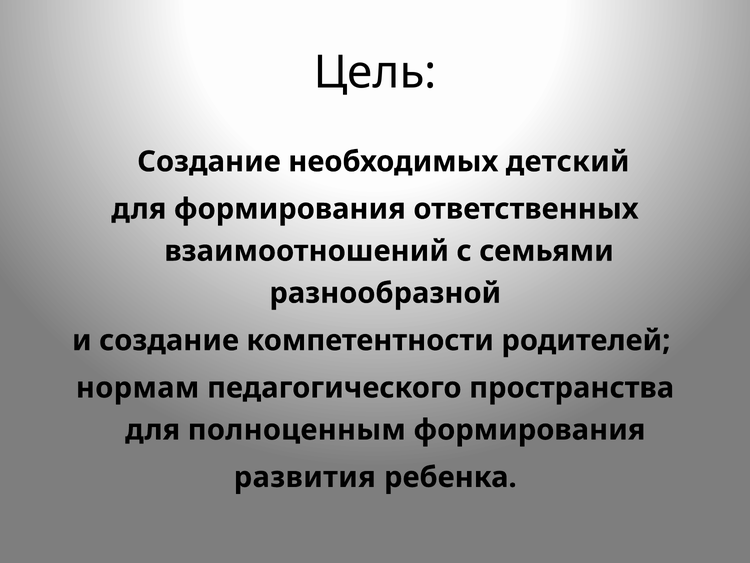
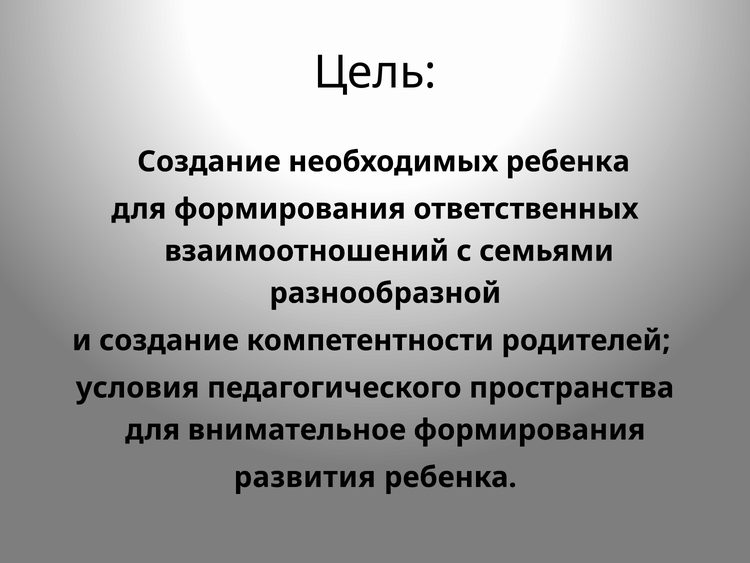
необходимых детский: детский -> ребенка (568, 162)
нормам: нормам -> условия (138, 388)
полноценным: полноценным -> внимательное (297, 430)
